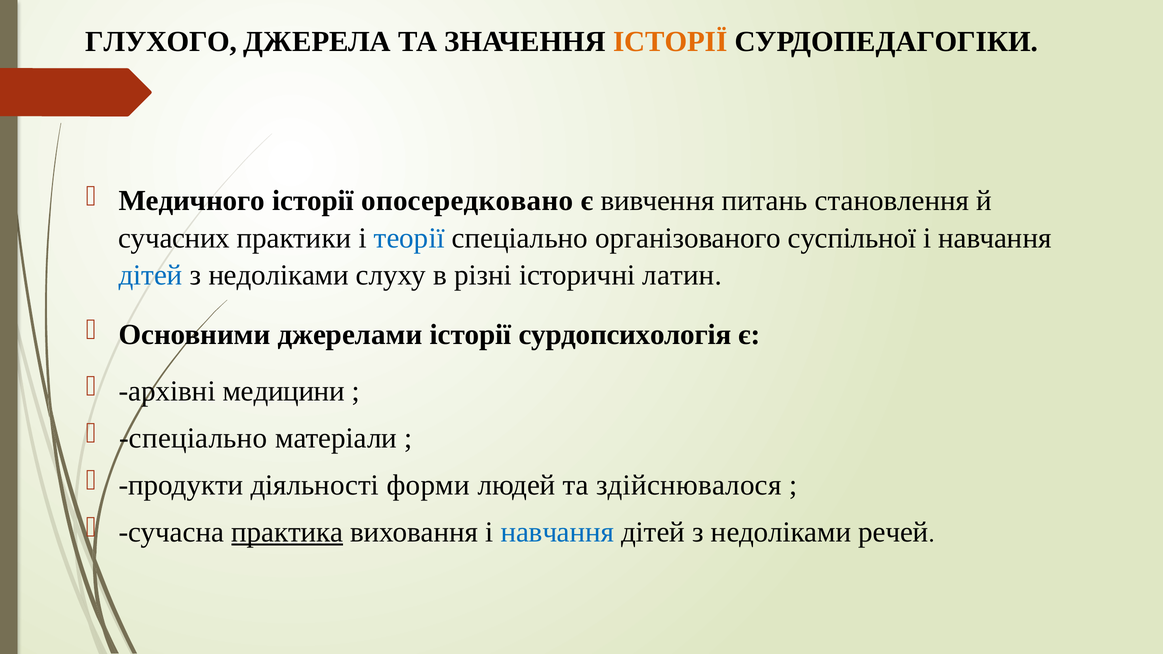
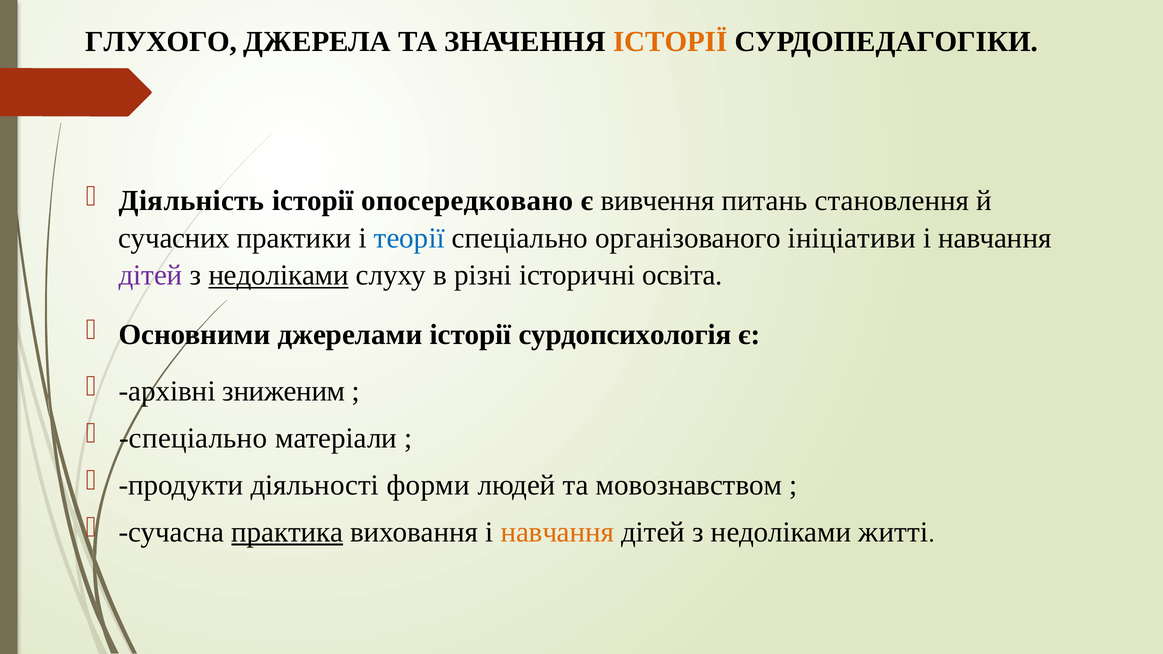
Медичного: Медичного -> Діяльність (192, 201)
суспільної: суспільної -> ініціативи (852, 238)
дітей colour: blue -> purple (151, 275)
недоліками underline: none -> present (279, 275)
латин: латин -> освіта (682, 275)
медицини: медицини -> зниженим (284, 391)
здійснювалося: здійснювалося -> мовознавством (689, 485)
навчання colour: blue -> orange (557, 532)
речей: речей -> житті (893, 532)
